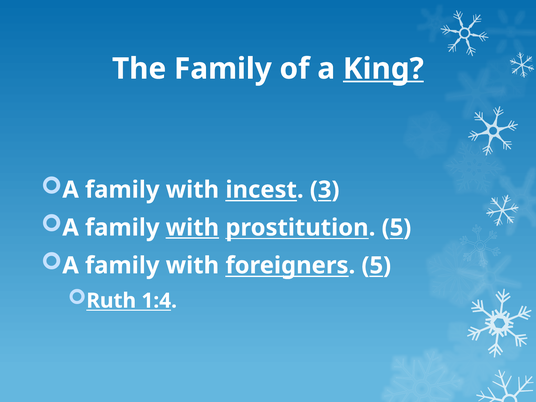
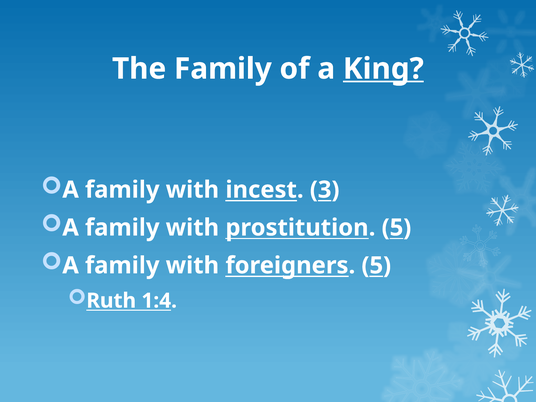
with underline: present -> none (192, 228)
